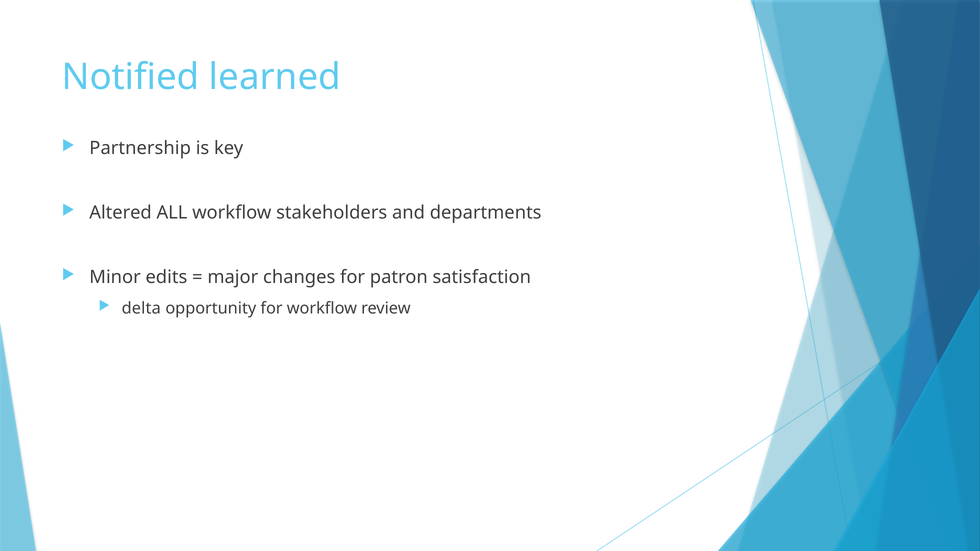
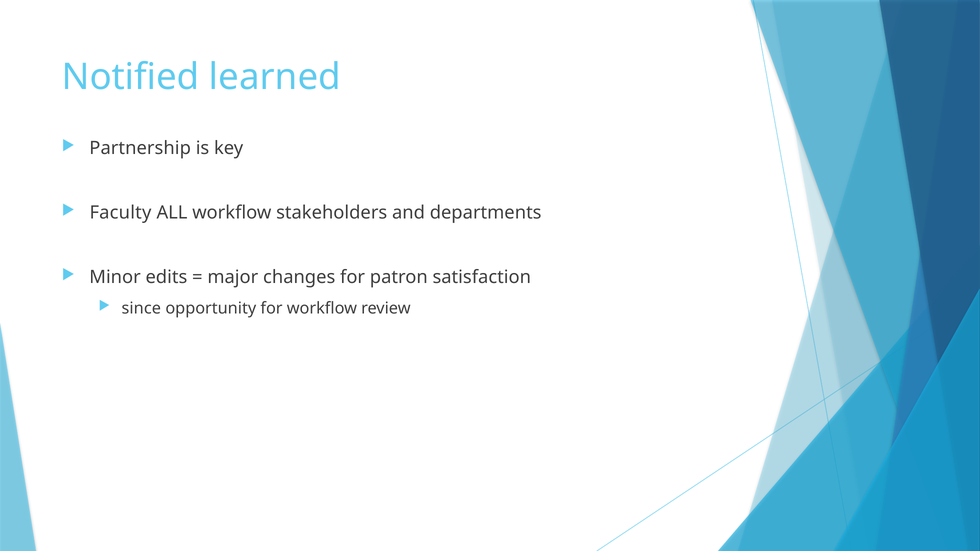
Altered: Altered -> Faculty (120, 213)
delta: delta -> since (141, 308)
